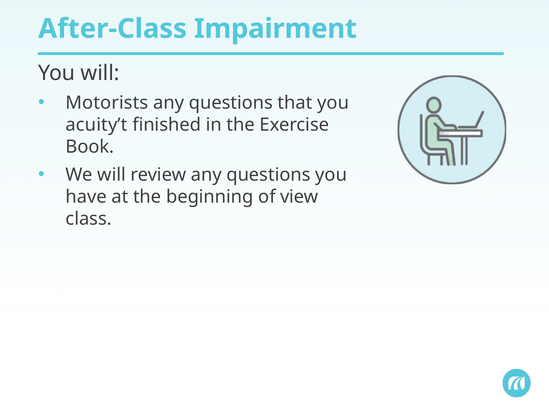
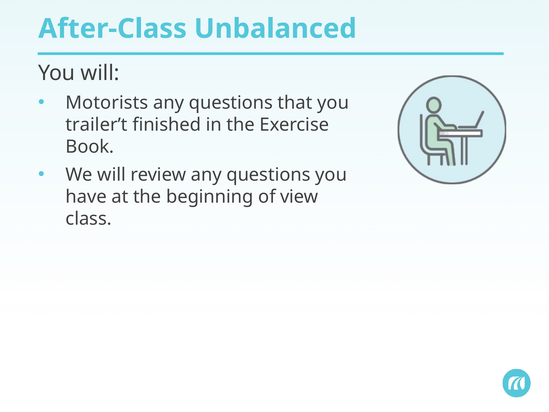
Impairment: Impairment -> Unbalanced (275, 29)
acuity’t: acuity’t -> trailer’t (97, 125)
